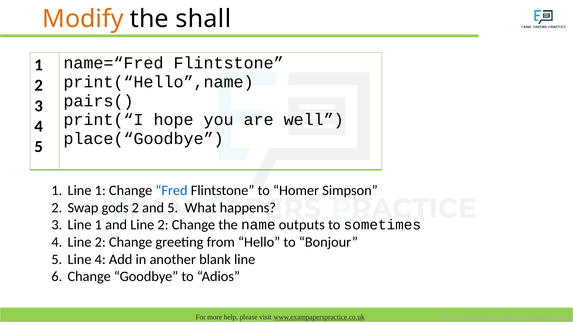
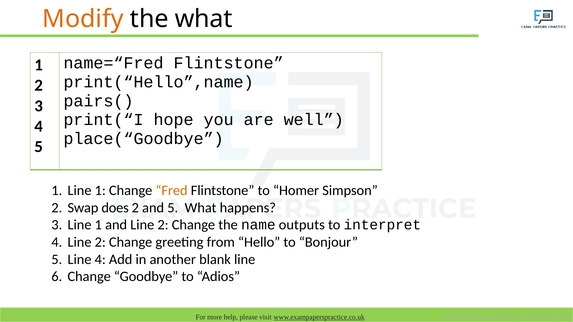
the shall: shall -> what (204, 19)
Fred colour: blue -> orange (172, 191)
gods: gods -> does (115, 208)
sometimes: sometimes -> interpret (382, 225)
